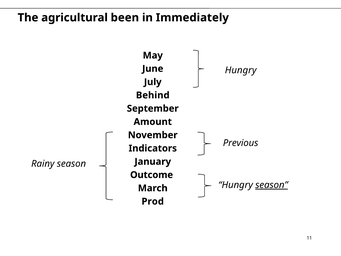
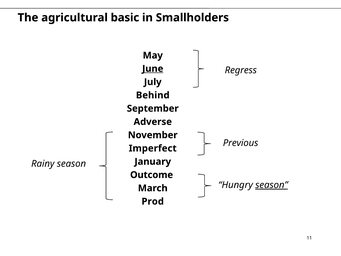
been: been -> basic (125, 18)
Immediately: Immediately -> Smallholders (192, 18)
June underline: none -> present (153, 69)
Hungry: Hungry -> Regress (241, 70)
Amount: Amount -> Adverse (153, 122)
Indicators: Indicators -> Imperfect (153, 148)
